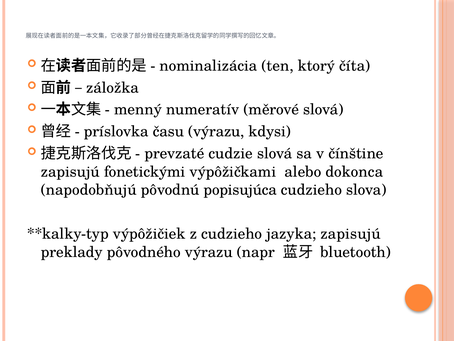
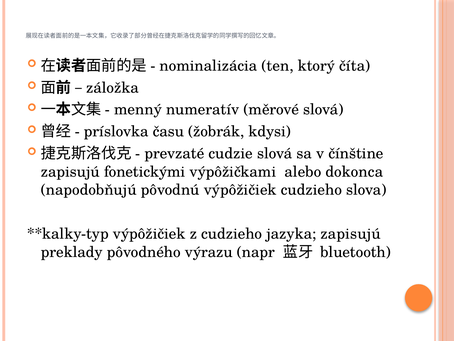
času výrazu: výrazu -> žobrák (216, 131)
pôvodnú popisujúca: popisujúca -> výpôžičiek (240, 190)
